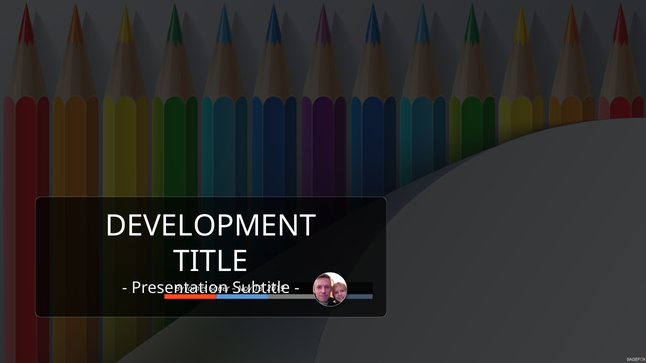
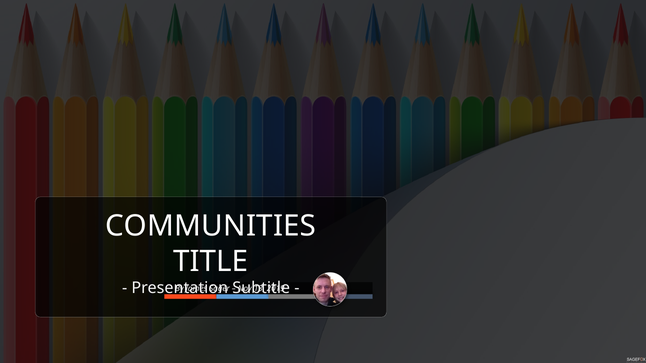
DEVELOPMENT: DEVELOPMENT -> COMMUNITIES (211, 226)
